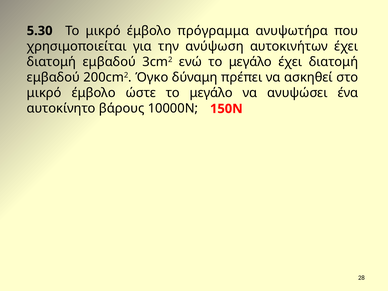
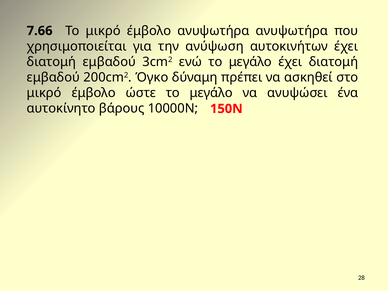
5.30: 5.30 -> 7.66 (40, 31)
έμβολο πρόγραμμα: πρόγραμμα -> ανυψωτήρα (213, 31)
